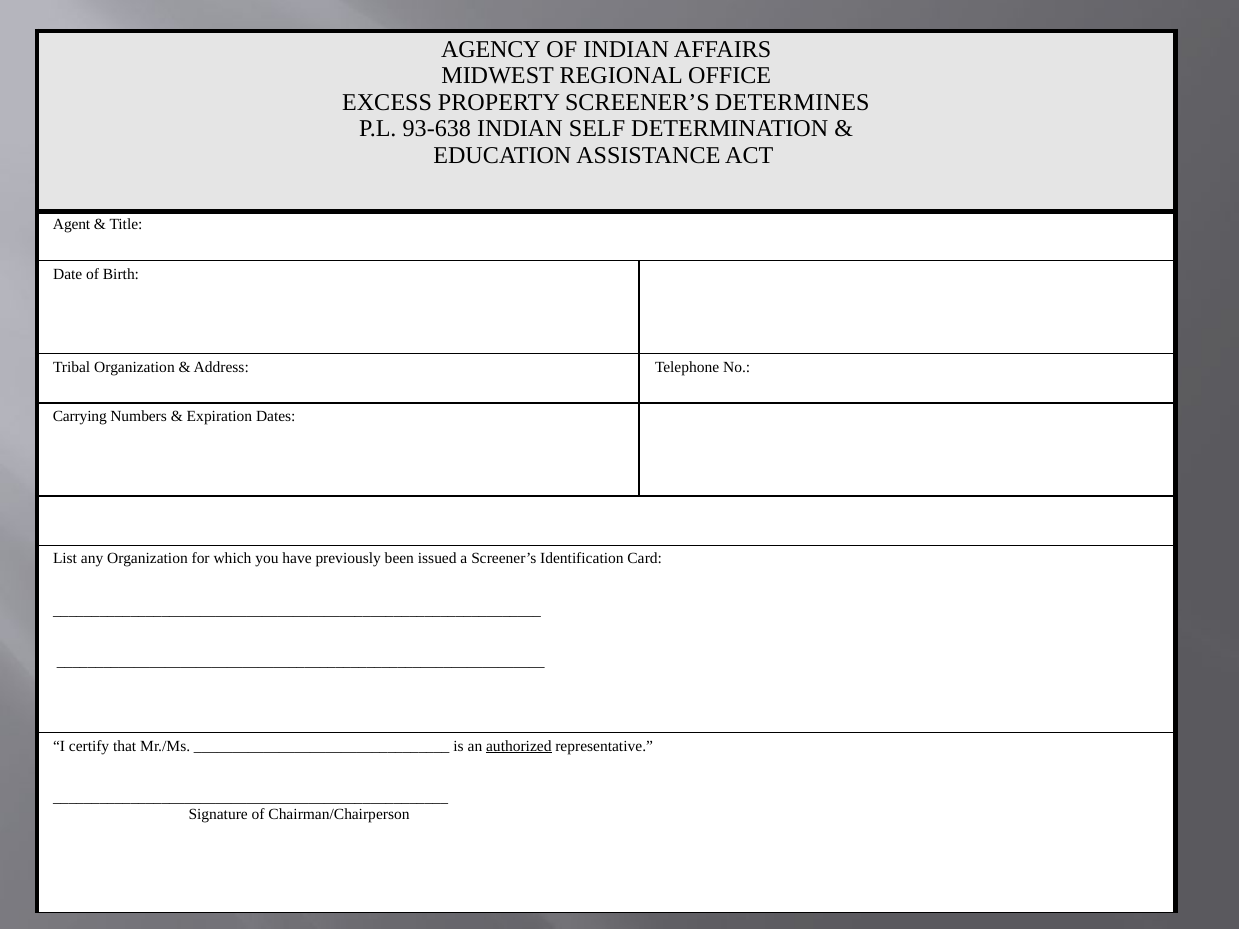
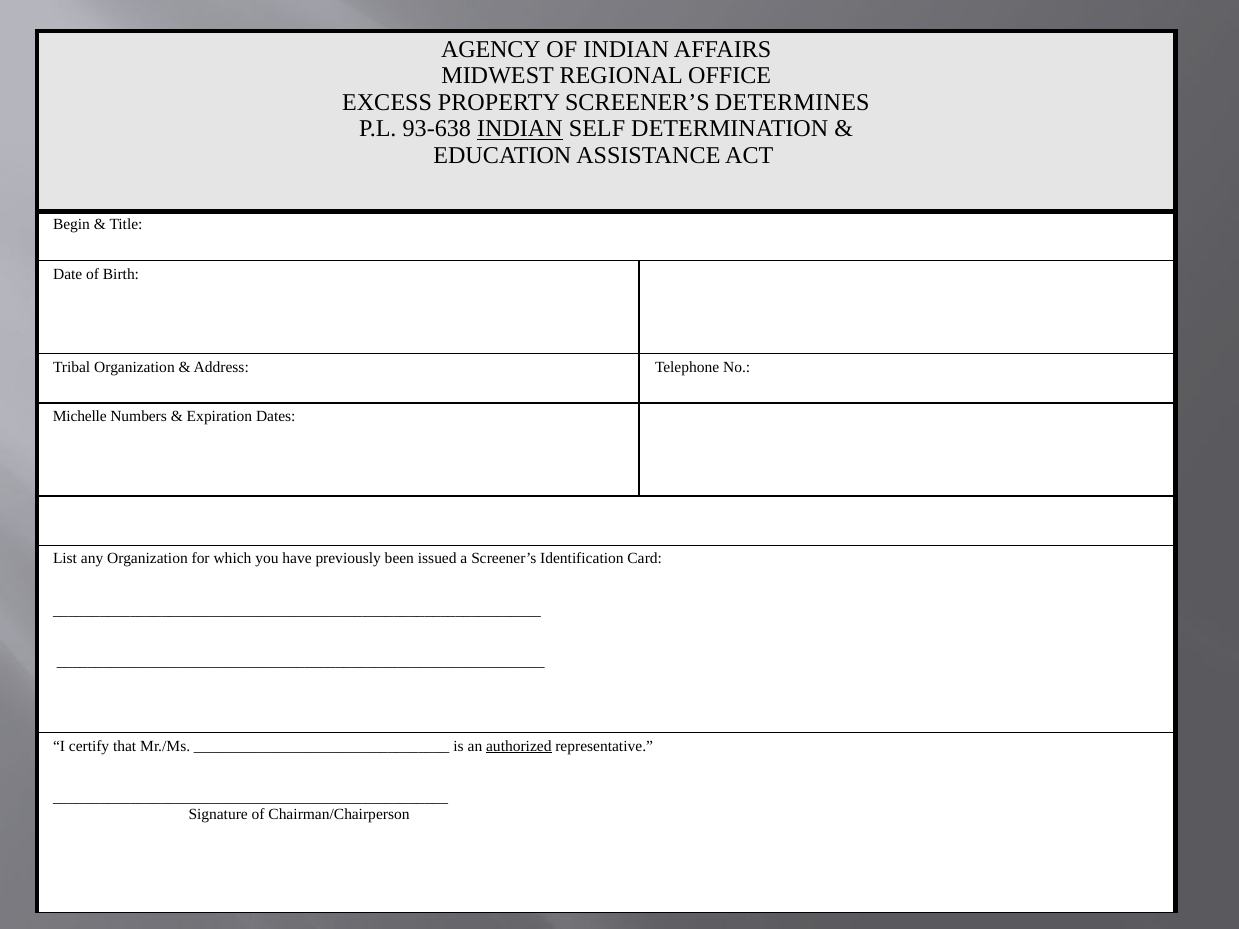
INDIAN underline: none -> present (520, 129)
Agent: Agent -> Begin (72, 225)
Carrying: Carrying -> Michelle (80, 416)
